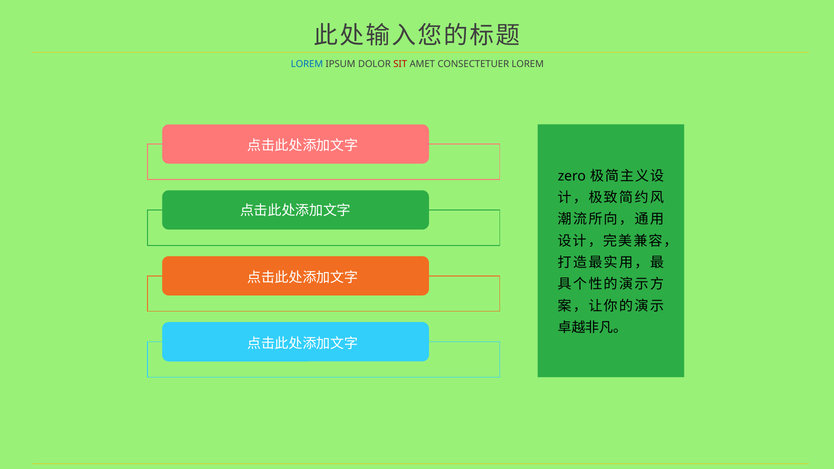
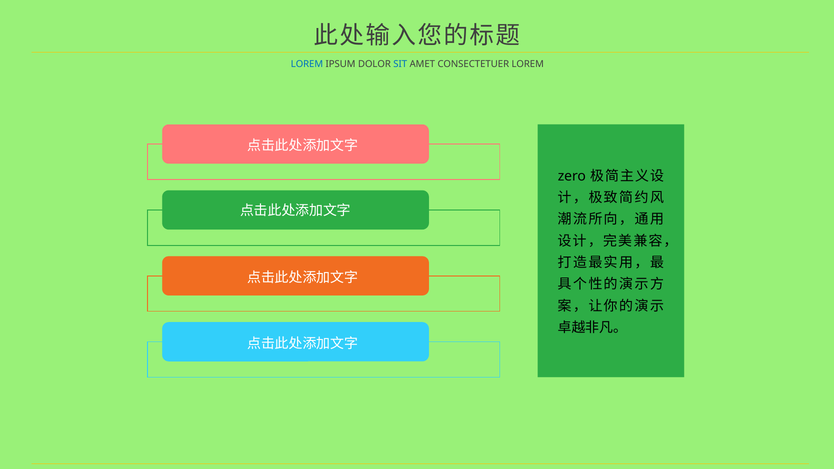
SIT colour: red -> blue (400, 64)
